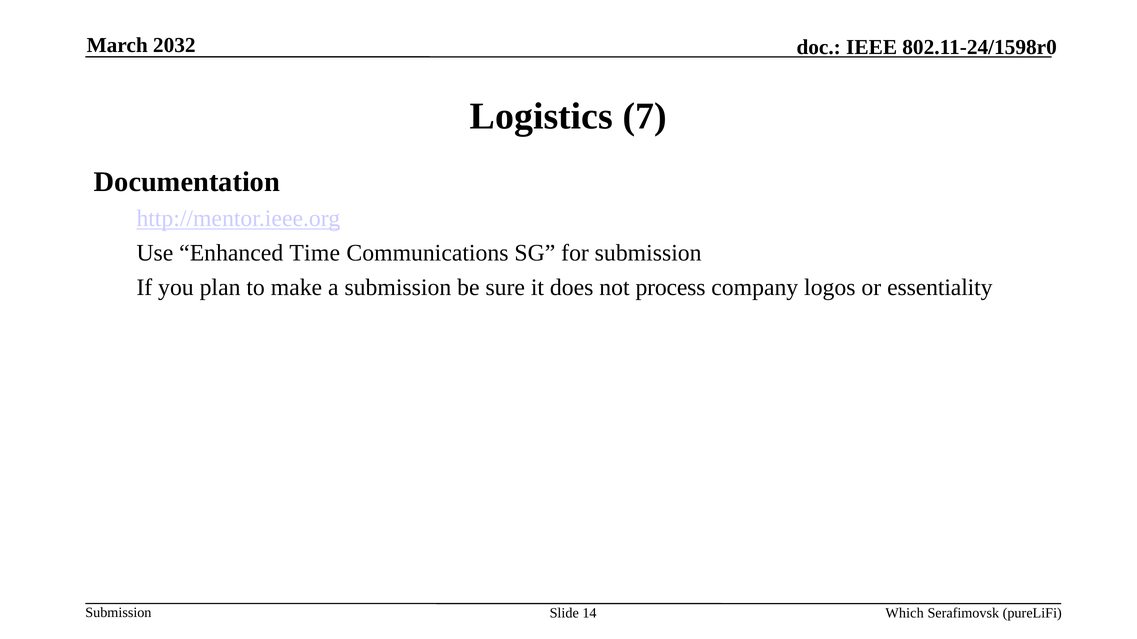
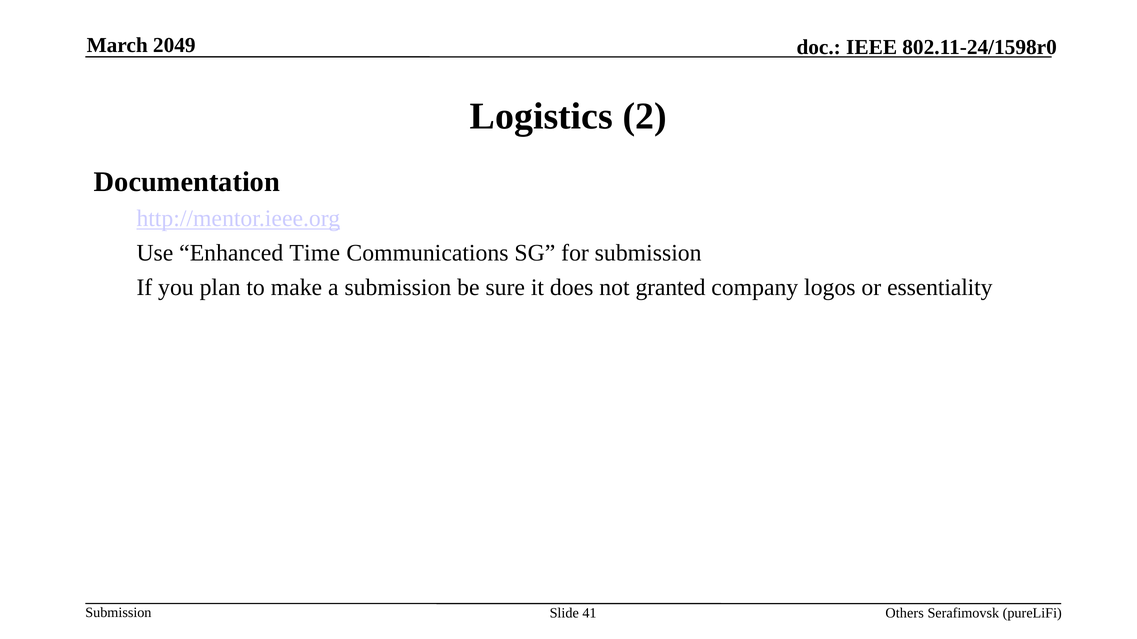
2032: 2032 -> 2049 (174, 45)
7: 7 -> 2 (645, 116)
process: process -> granted (671, 287)
14: 14 -> 41 (589, 613)
Which: Which -> Others (905, 613)
